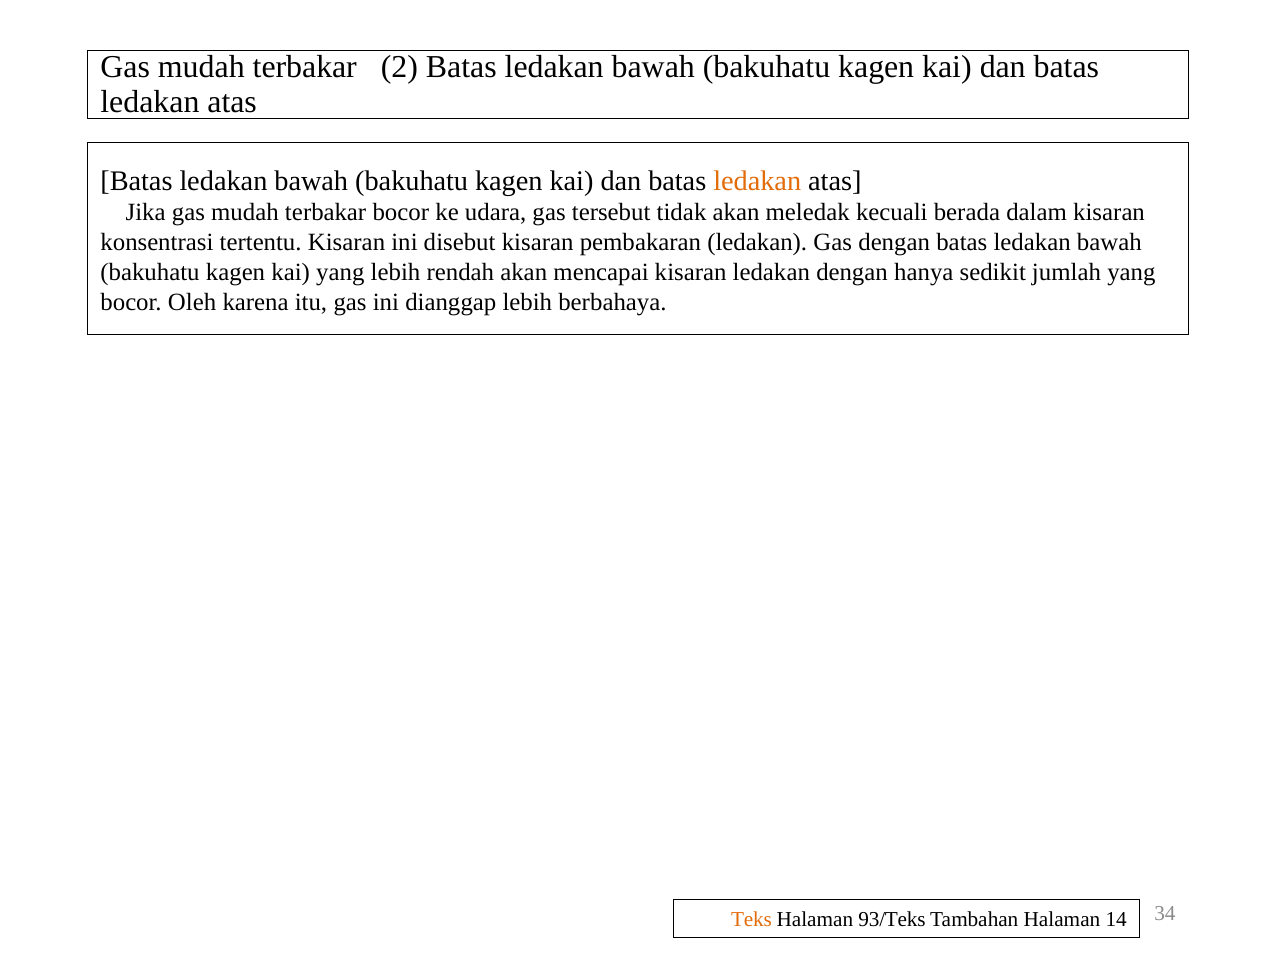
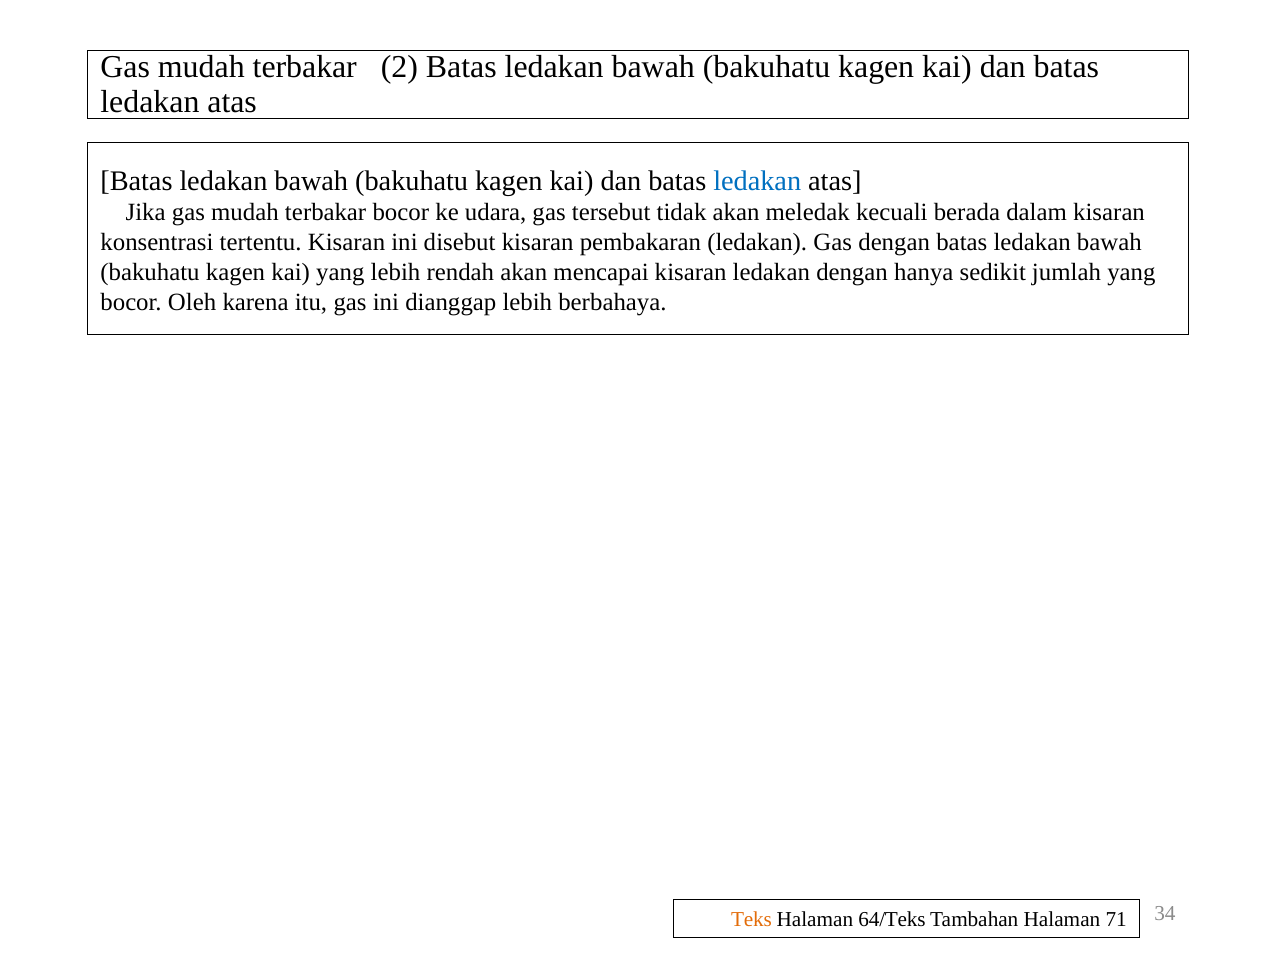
ledakan colour: orange -> blue (757, 181)
93/Teks: 93/Teks -> 64/Teks (892, 920)
14: 14 -> 71 (1116, 920)
